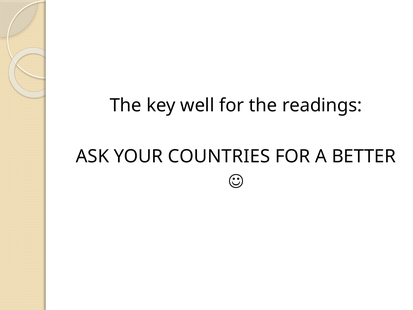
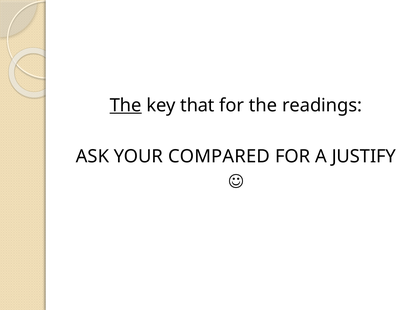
The underline: none -> present (126, 105)
well: well -> that (197, 105)
COUNTRIES: COUNTRIES -> COMPARED (219, 156)
BETTER: BETTER -> JUSTIFY (364, 156)
